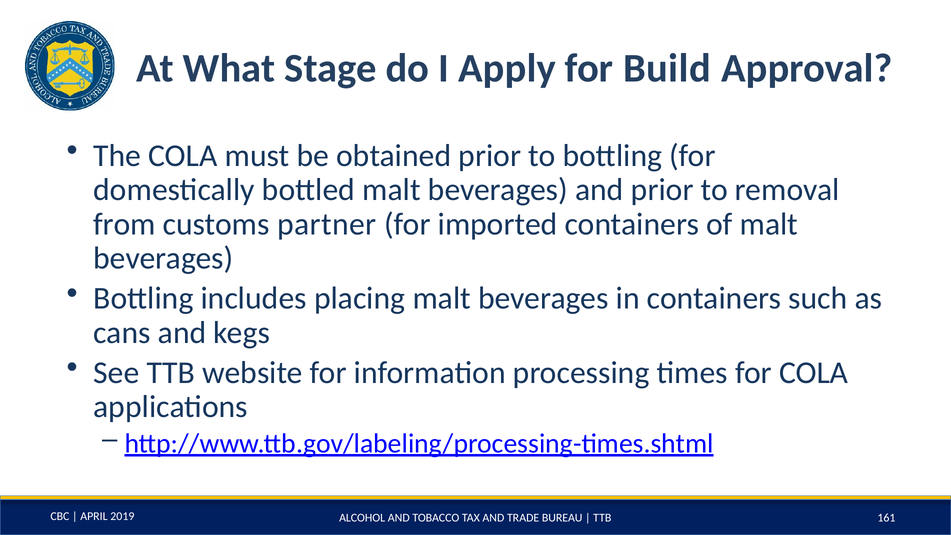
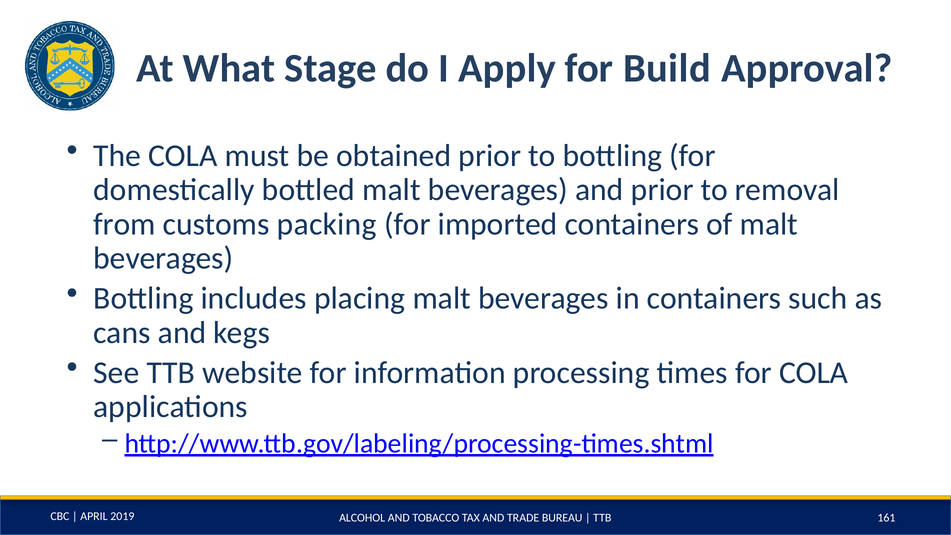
partner: partner -> packing (327, 224)
